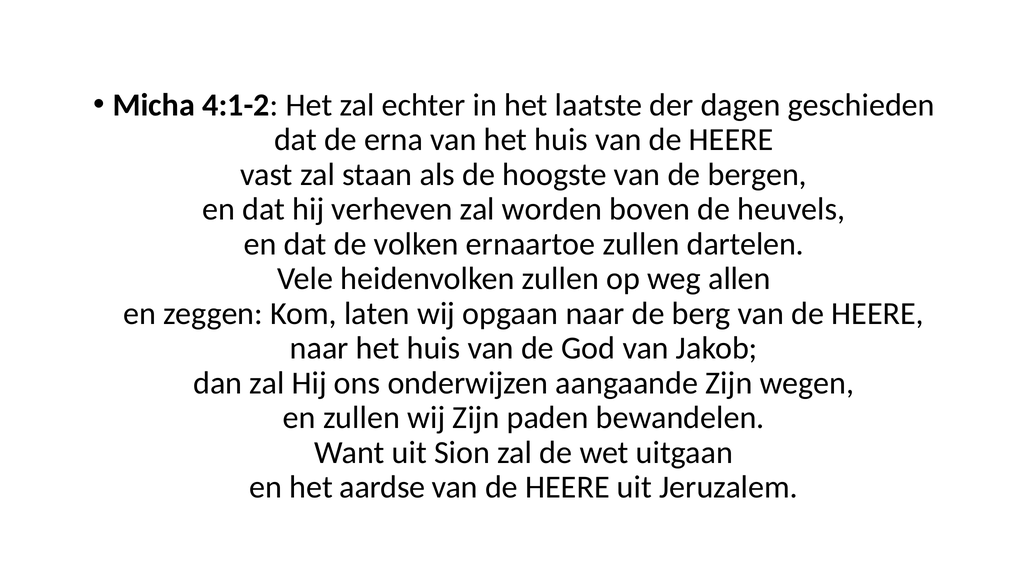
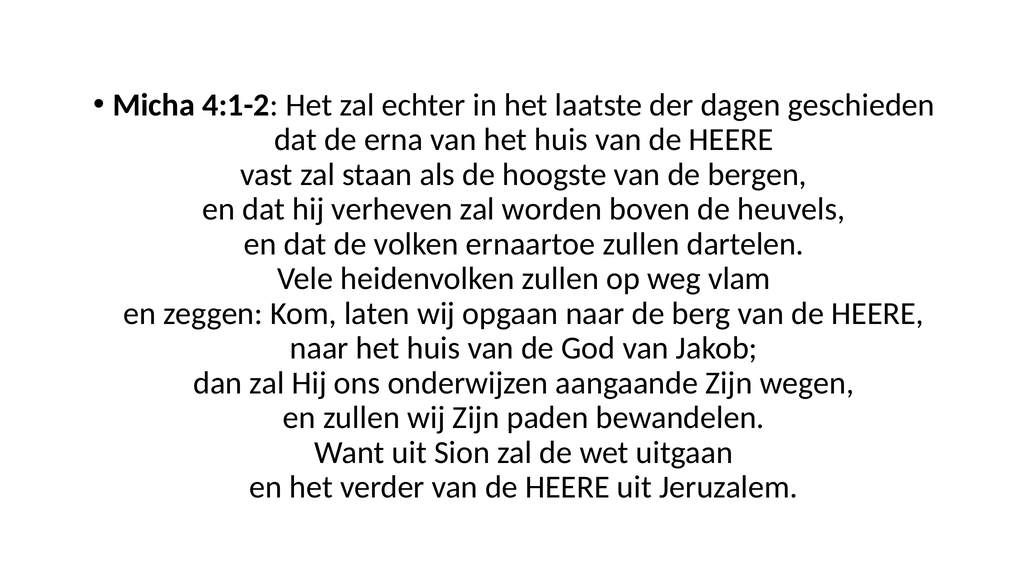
allen: allen -> vlam (739, 279)
aardse: aardse -> verder (382, 487)
